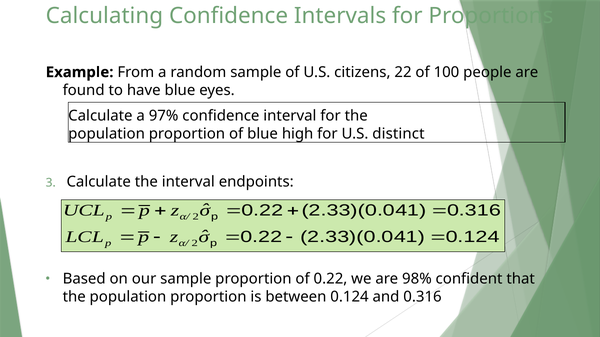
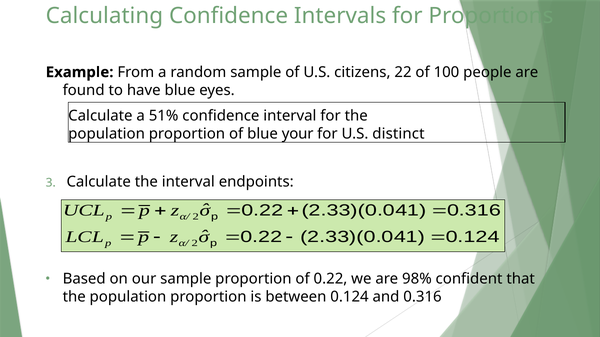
97%: 97% -> 51% (164, 116)
high: high -> your (298, 134)
